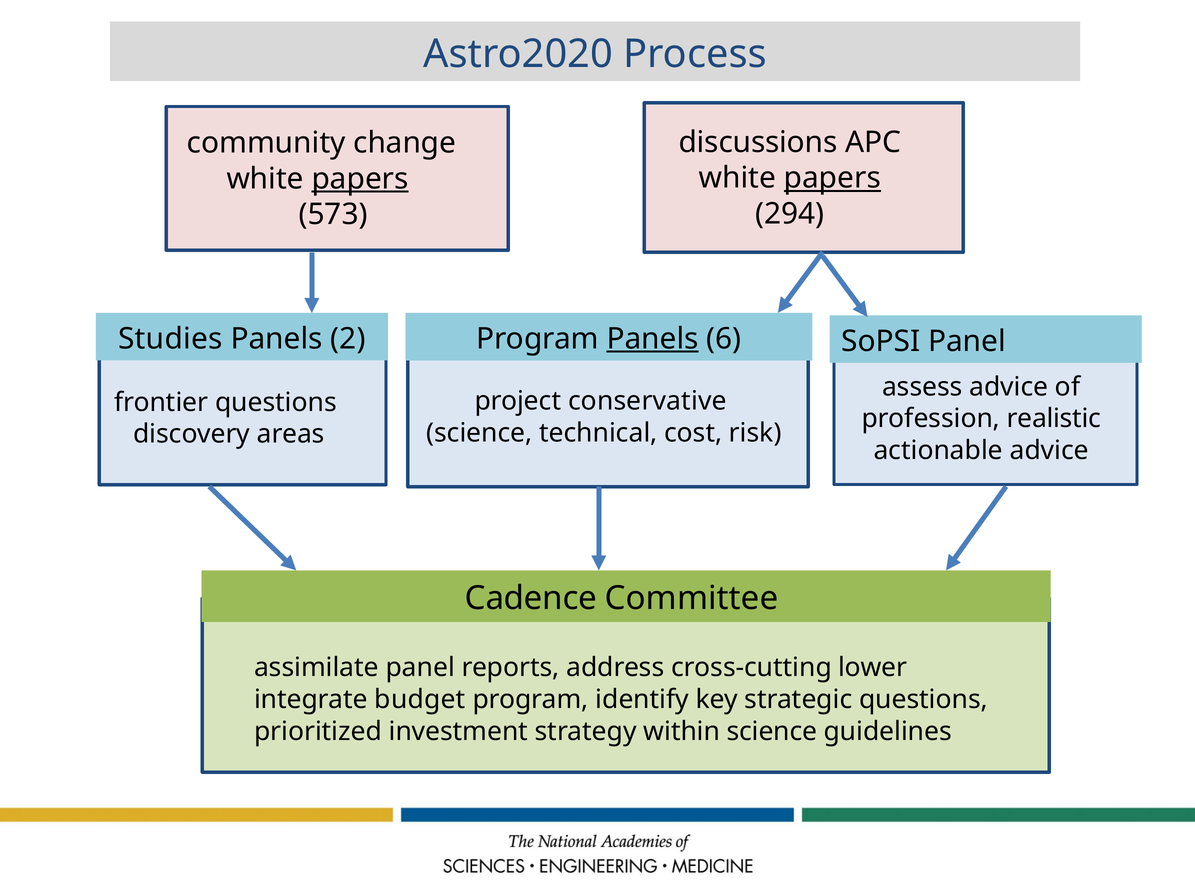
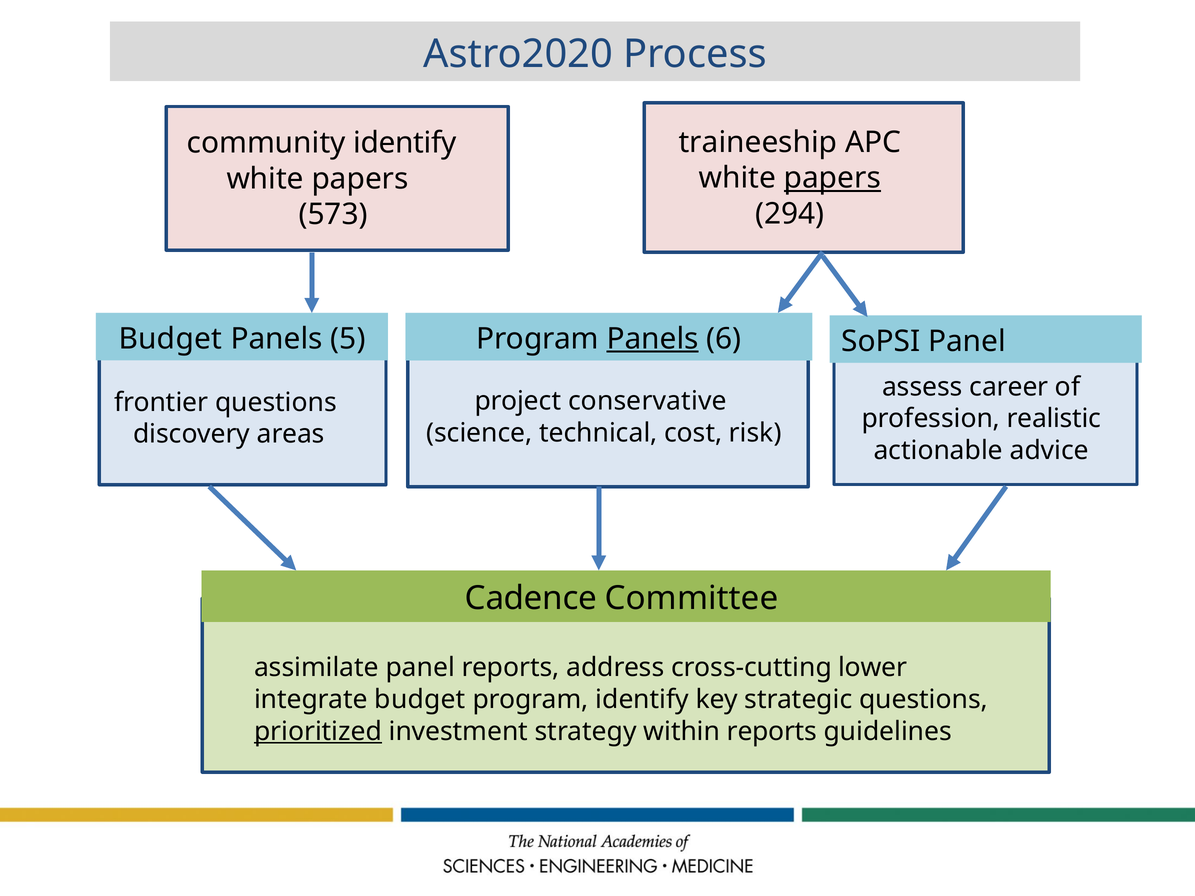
discussions: discussions -> traineeship (758, 142)
community change: change -> identify (405, 143)
papers underline: present -> none (360, 179)
Studies: Studies -> Budget (170, 339)
2: 2 -> 5 (348, 339)
assess advice: advice -> career (1009, 387)
prioritized underline: none -> present (318, 731)
within science: science -> reports (772, 731)
